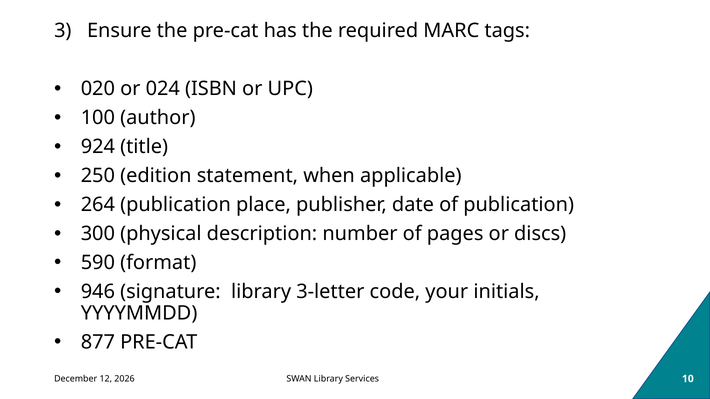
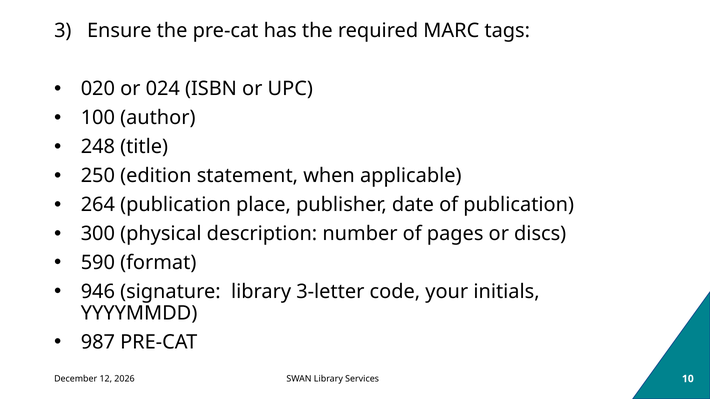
924: 924 -> 248 (98, 147)
877: 877 -> 987 (98, 342)
